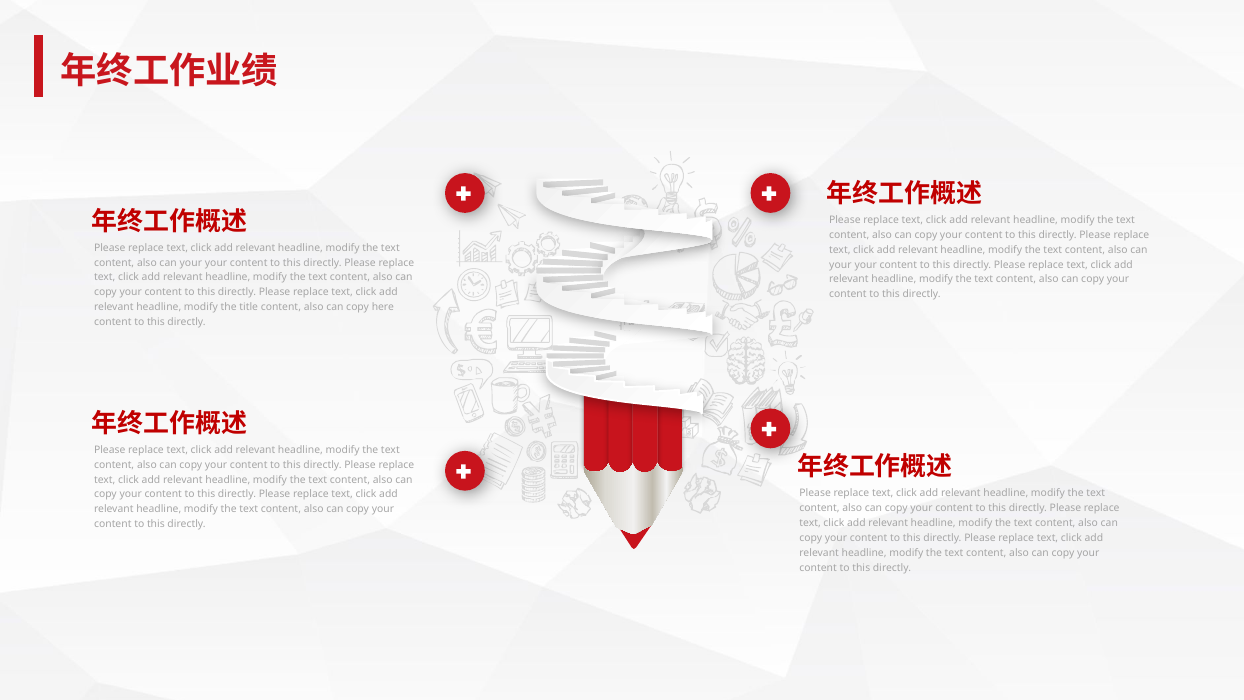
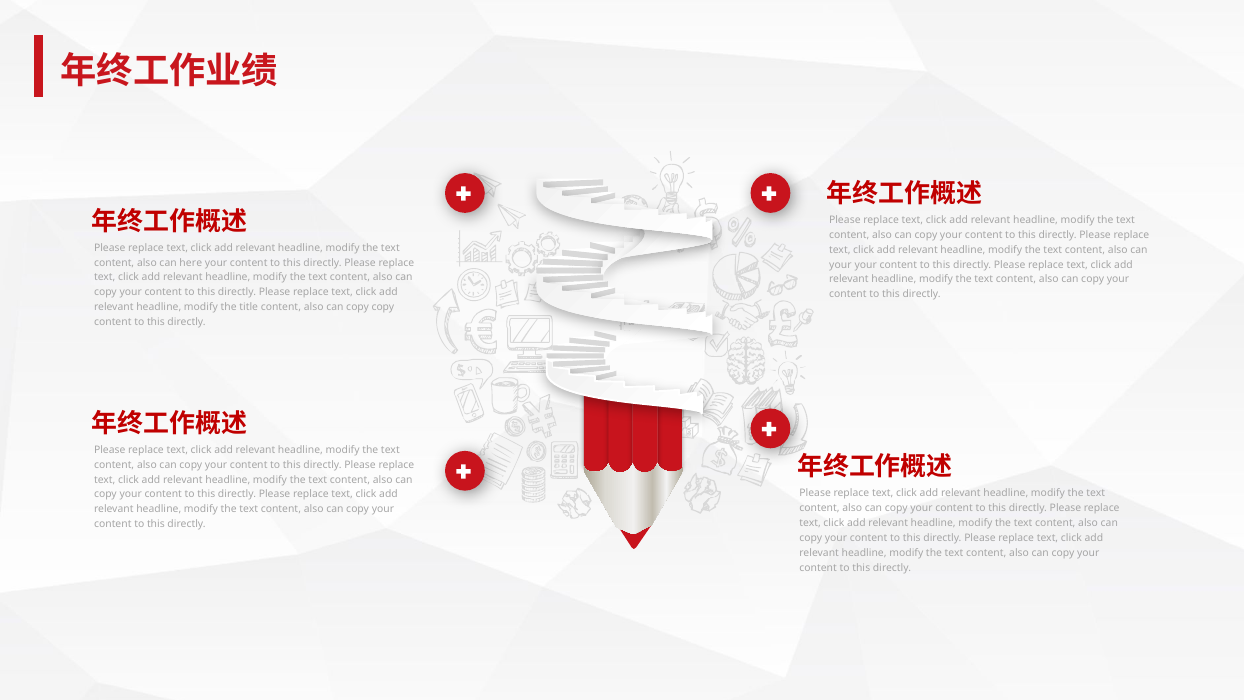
your: your -> here (191, 263)
copy here: here -> copy (383, 307)
